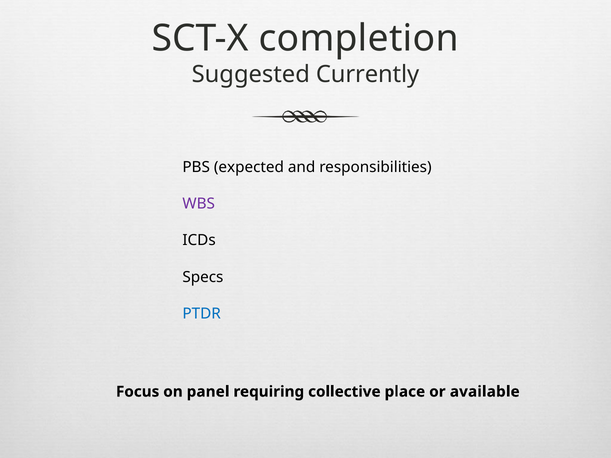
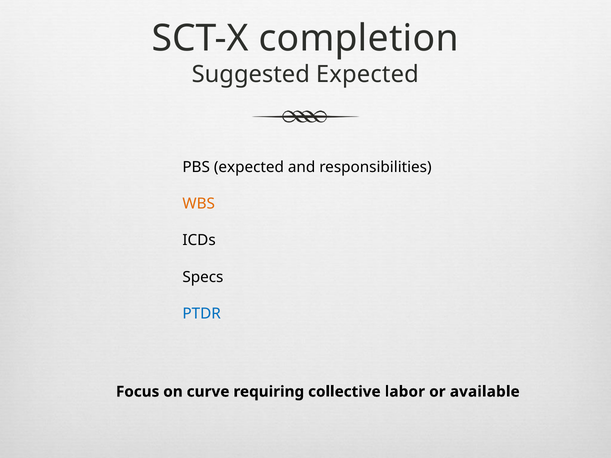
Suggested Currently: Currently -> Expected (367, 74)
WBS colour: purple -> orange (199, 204)
panel: panel -> curve (208, 392)
place: place -> labor (405, 392)
